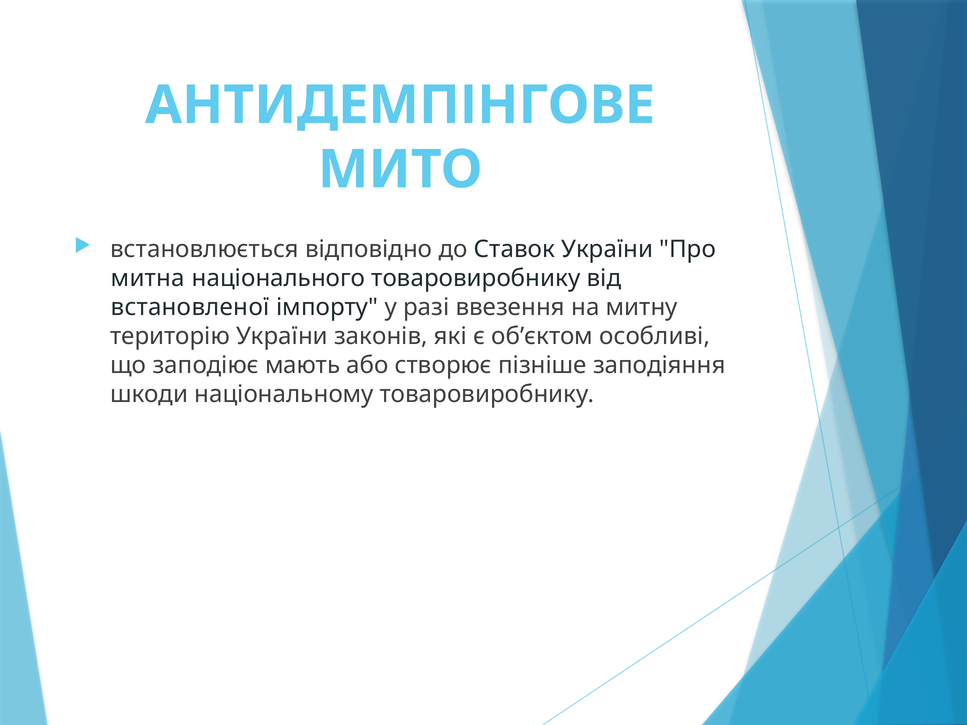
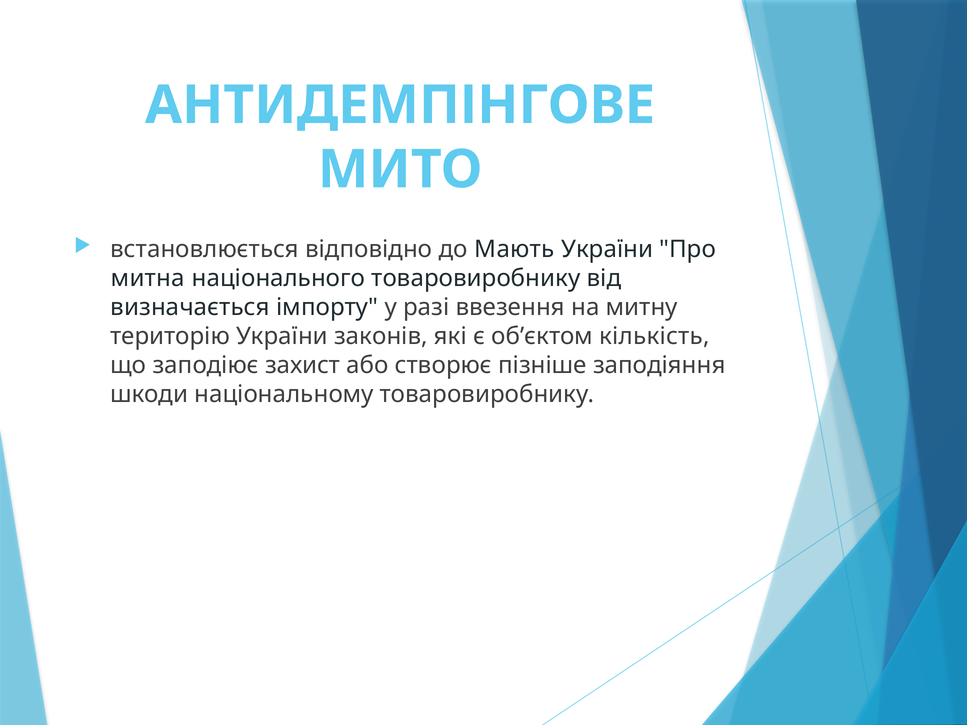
Ставок: Ставок -> Мають (514, 250)
встановленої: встановленої -> визначається (190, 308)
особливі: особливі -> кількість (655, 337)
мають: мають -> захист (303, 366)
